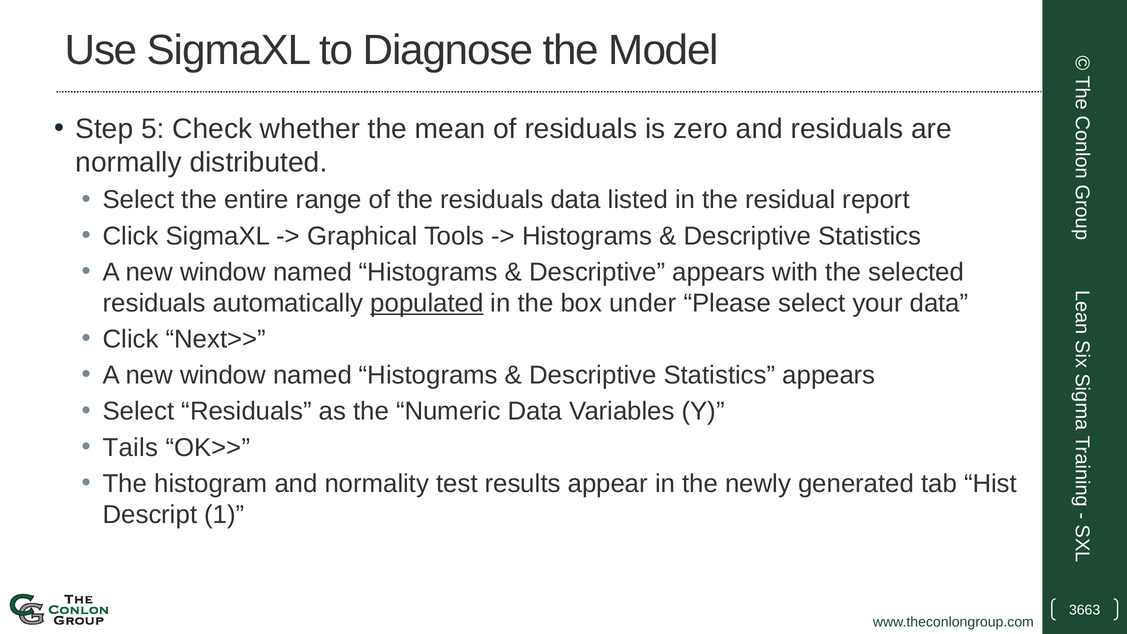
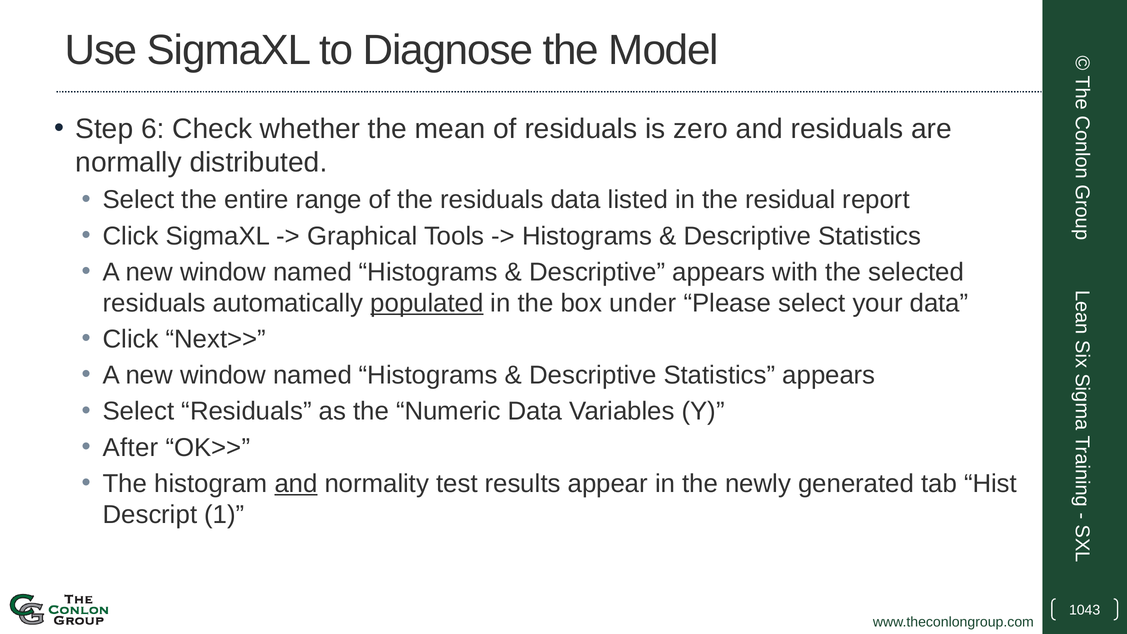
5: 5 -> 6 (153, 129)
Tails: Tails -> After (131, 448)
and underline: none -> present (296, 484)
3663: 3663 -> 1043 (1085, 610)
